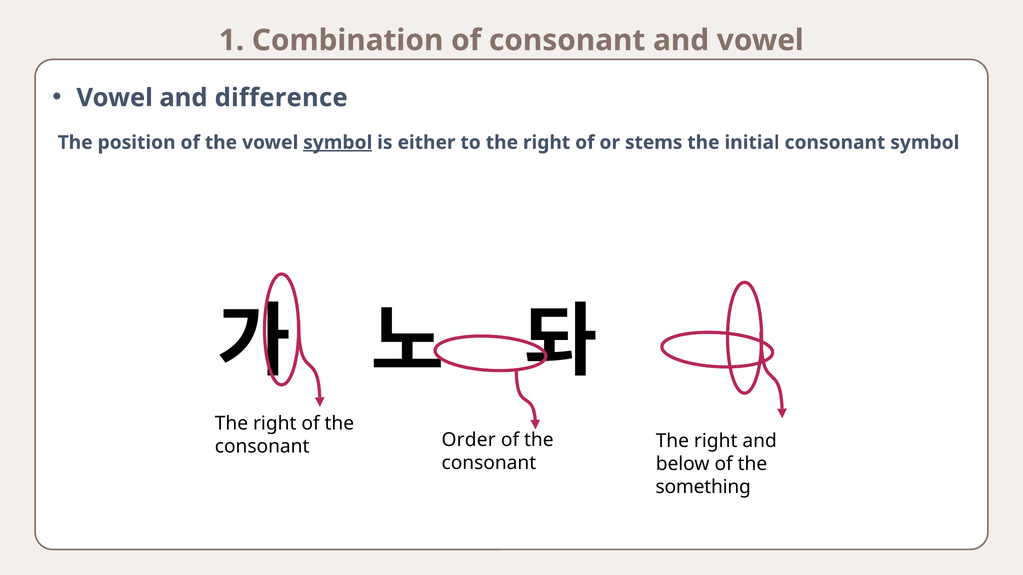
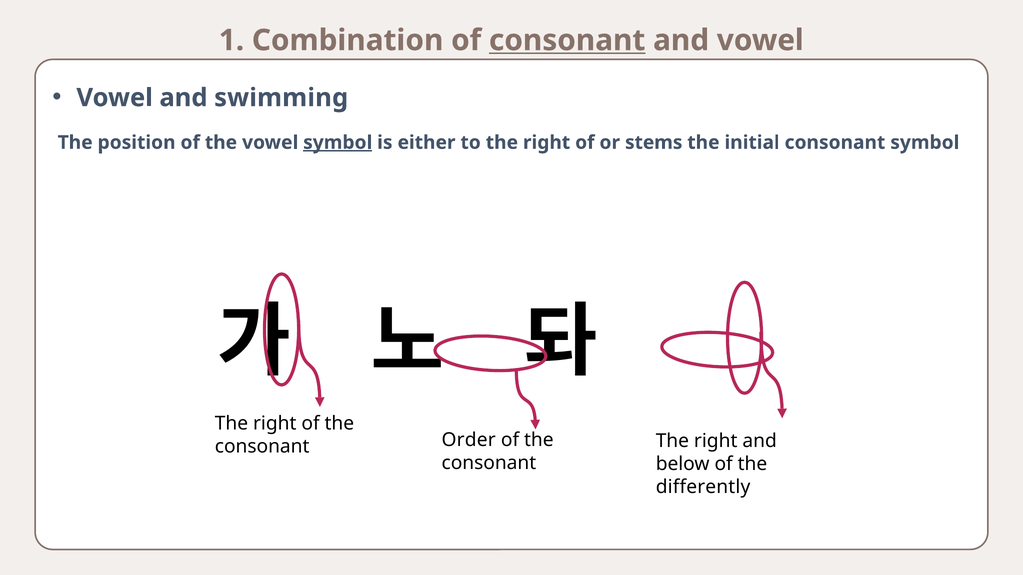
consonant underline: none -> present (567, 40)
difference: difference -> swimming (281, 98)
something: something -> differently (703, 487)
